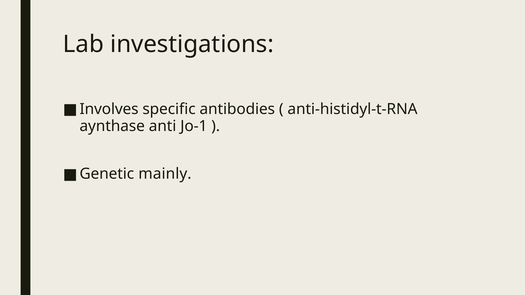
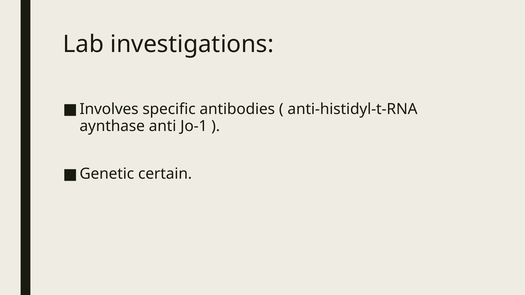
mainly: mainly -> certain (165, 174)
